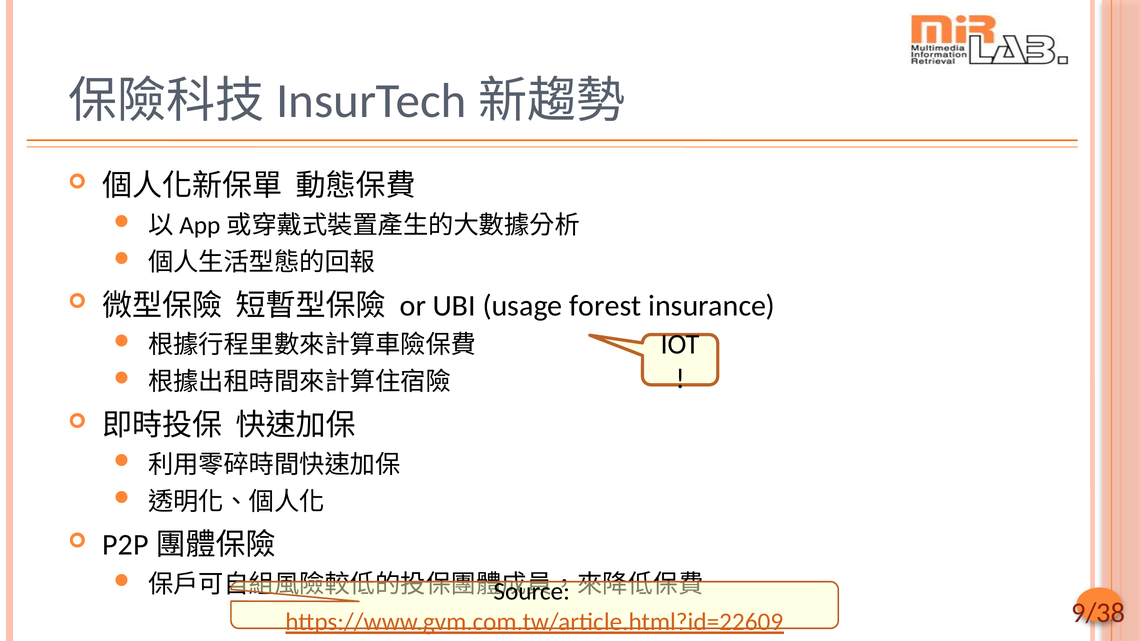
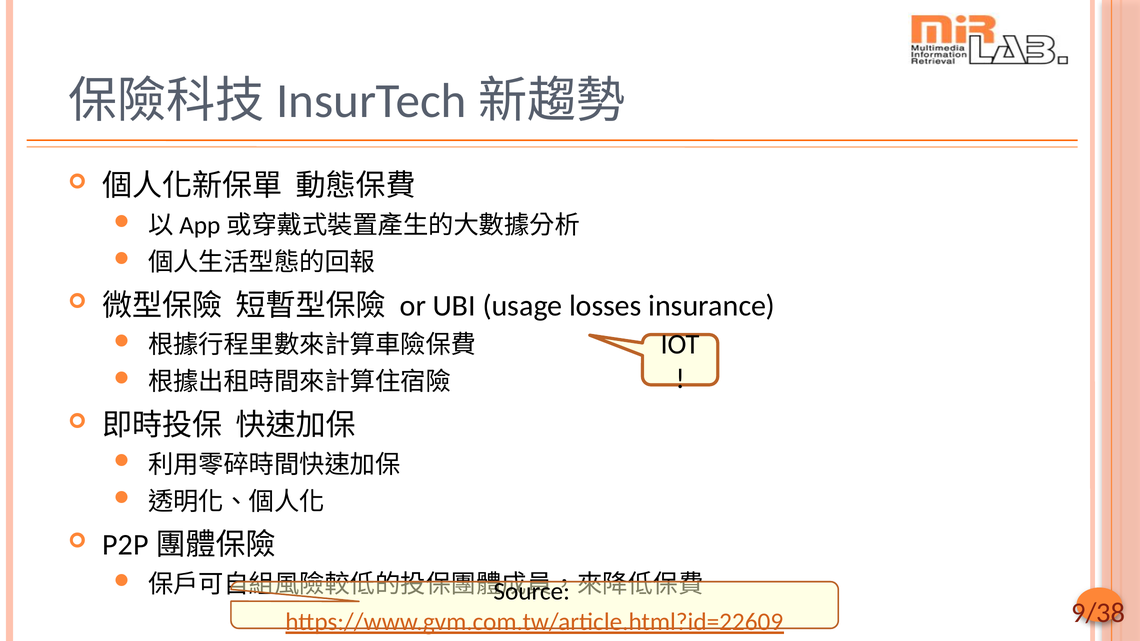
forest: forest -> losses (605, 306)
